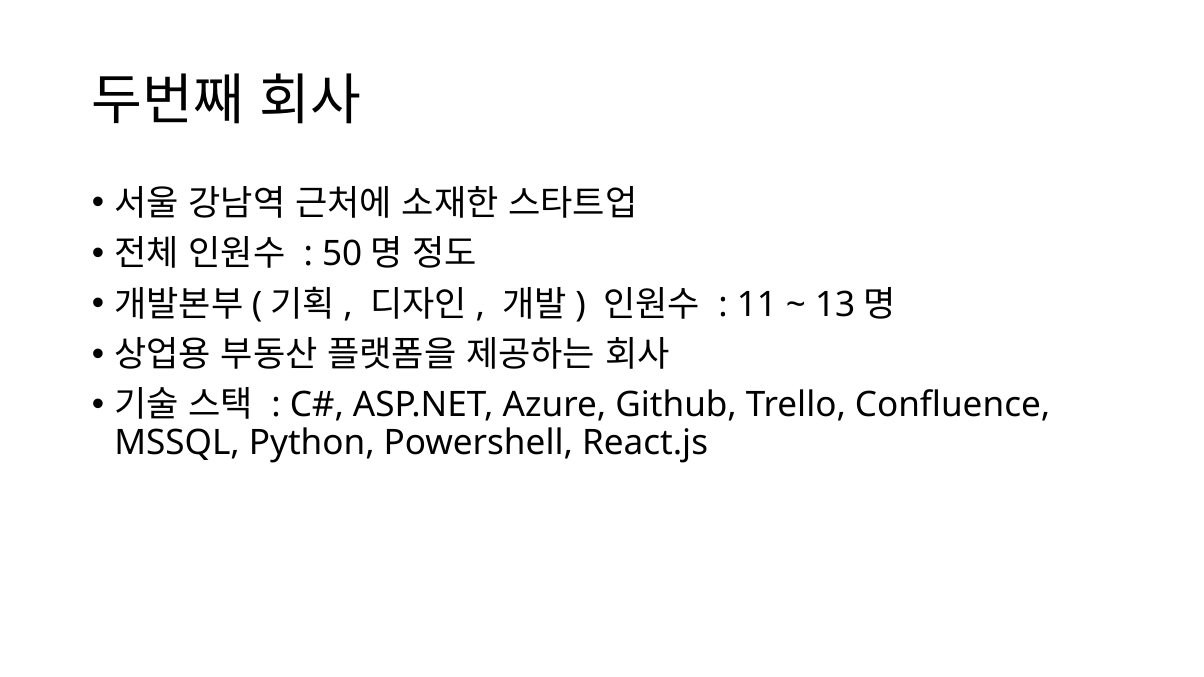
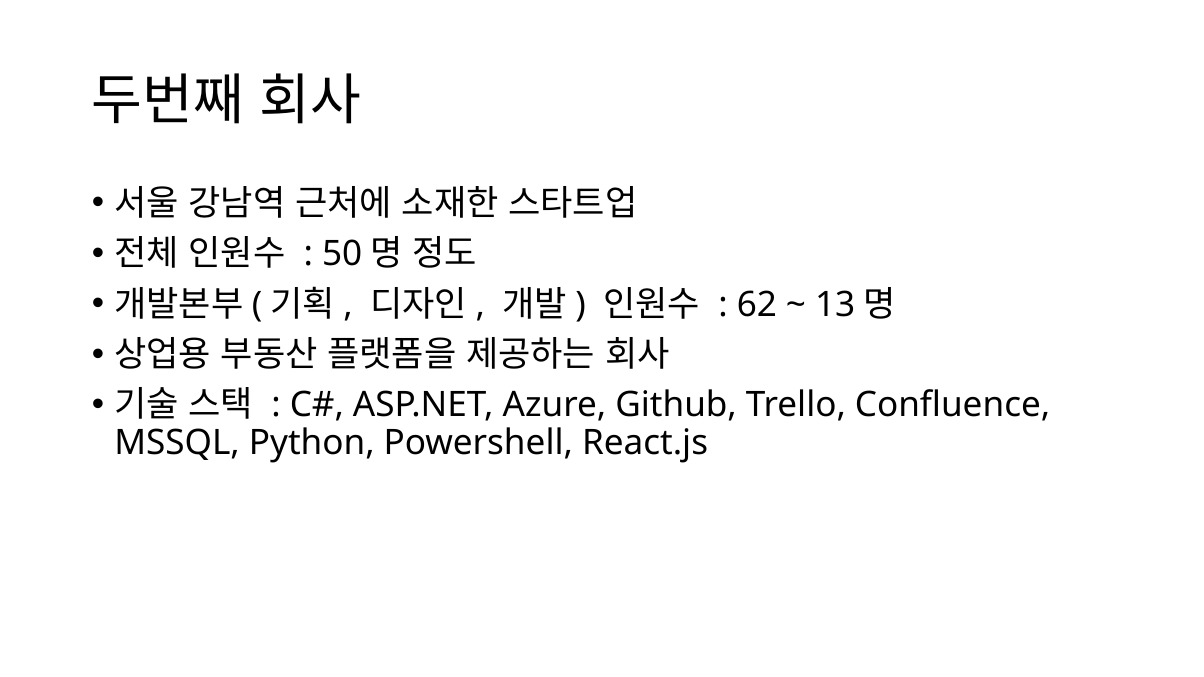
11: 11 -> 62 (757, 305)
